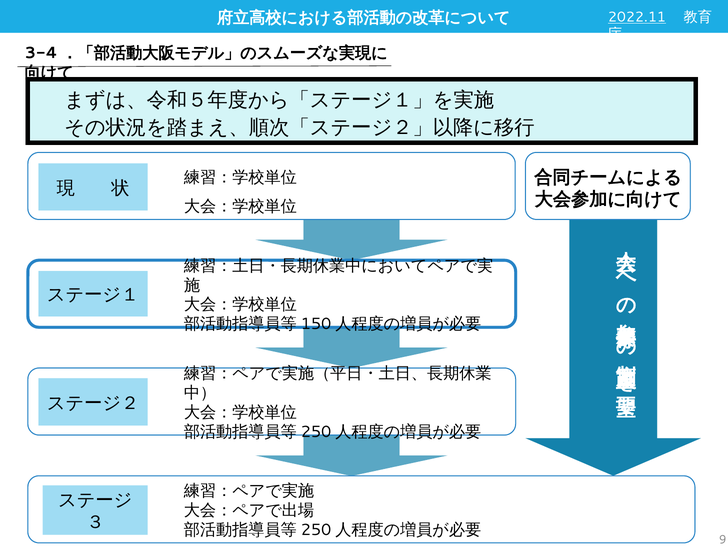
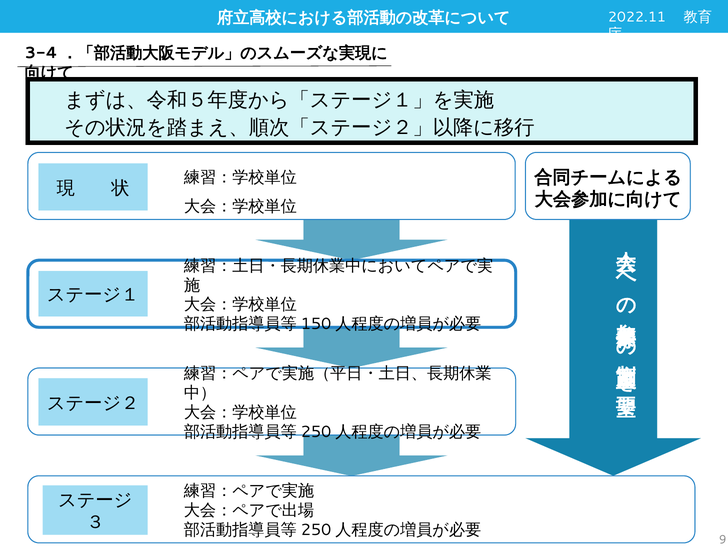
2022.11 underline: present -> none (637, 17)
